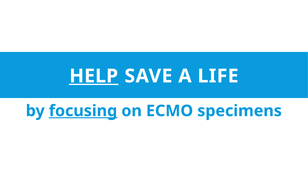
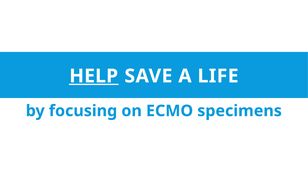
focusing underline: present -> none (83, 111)
